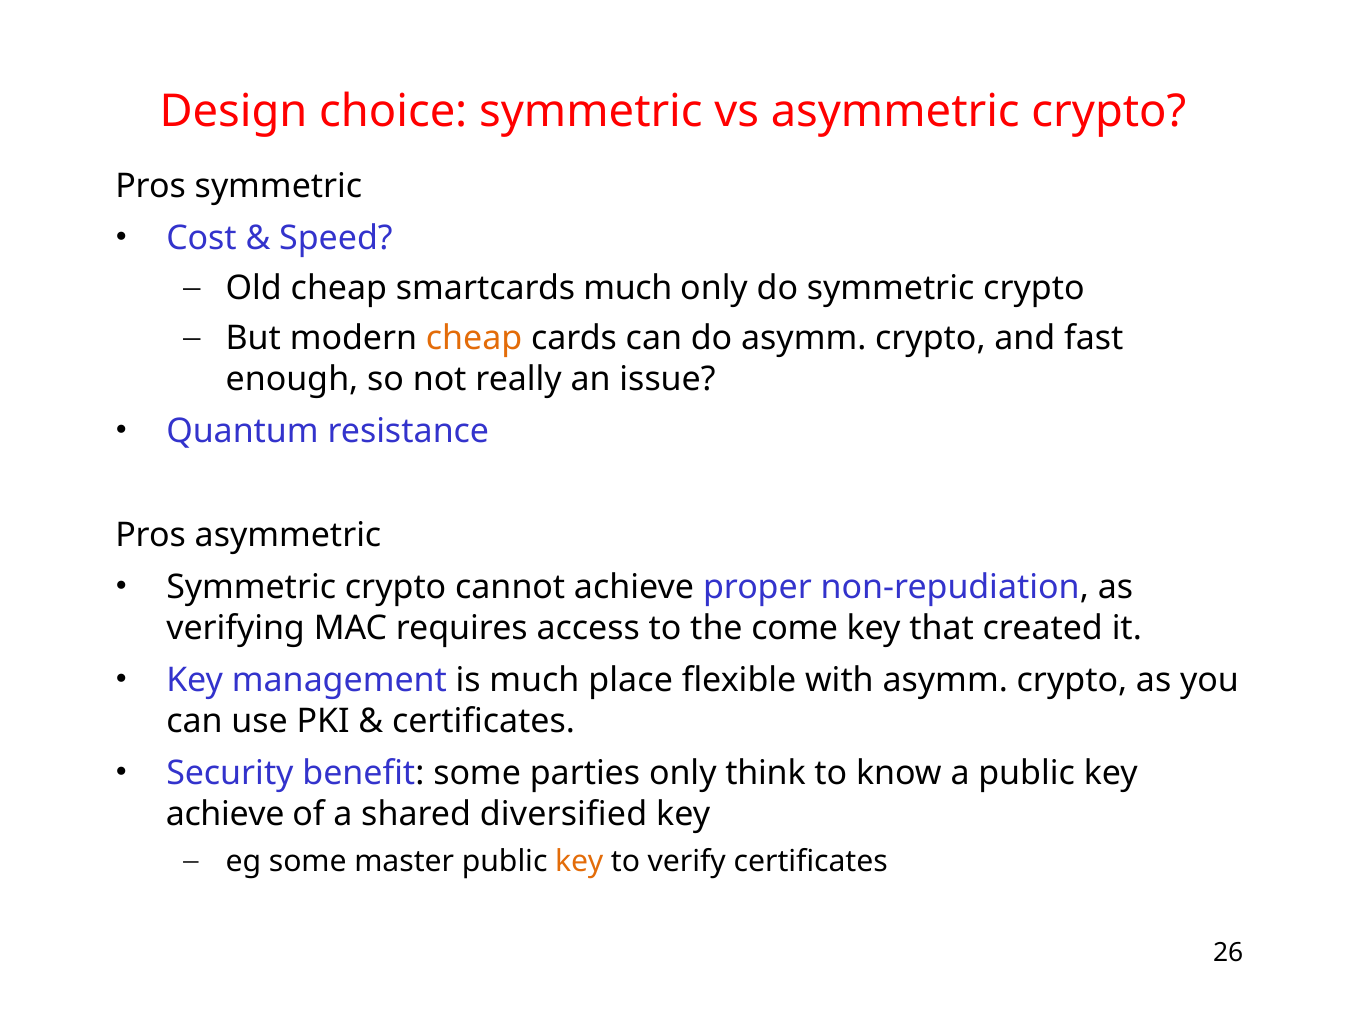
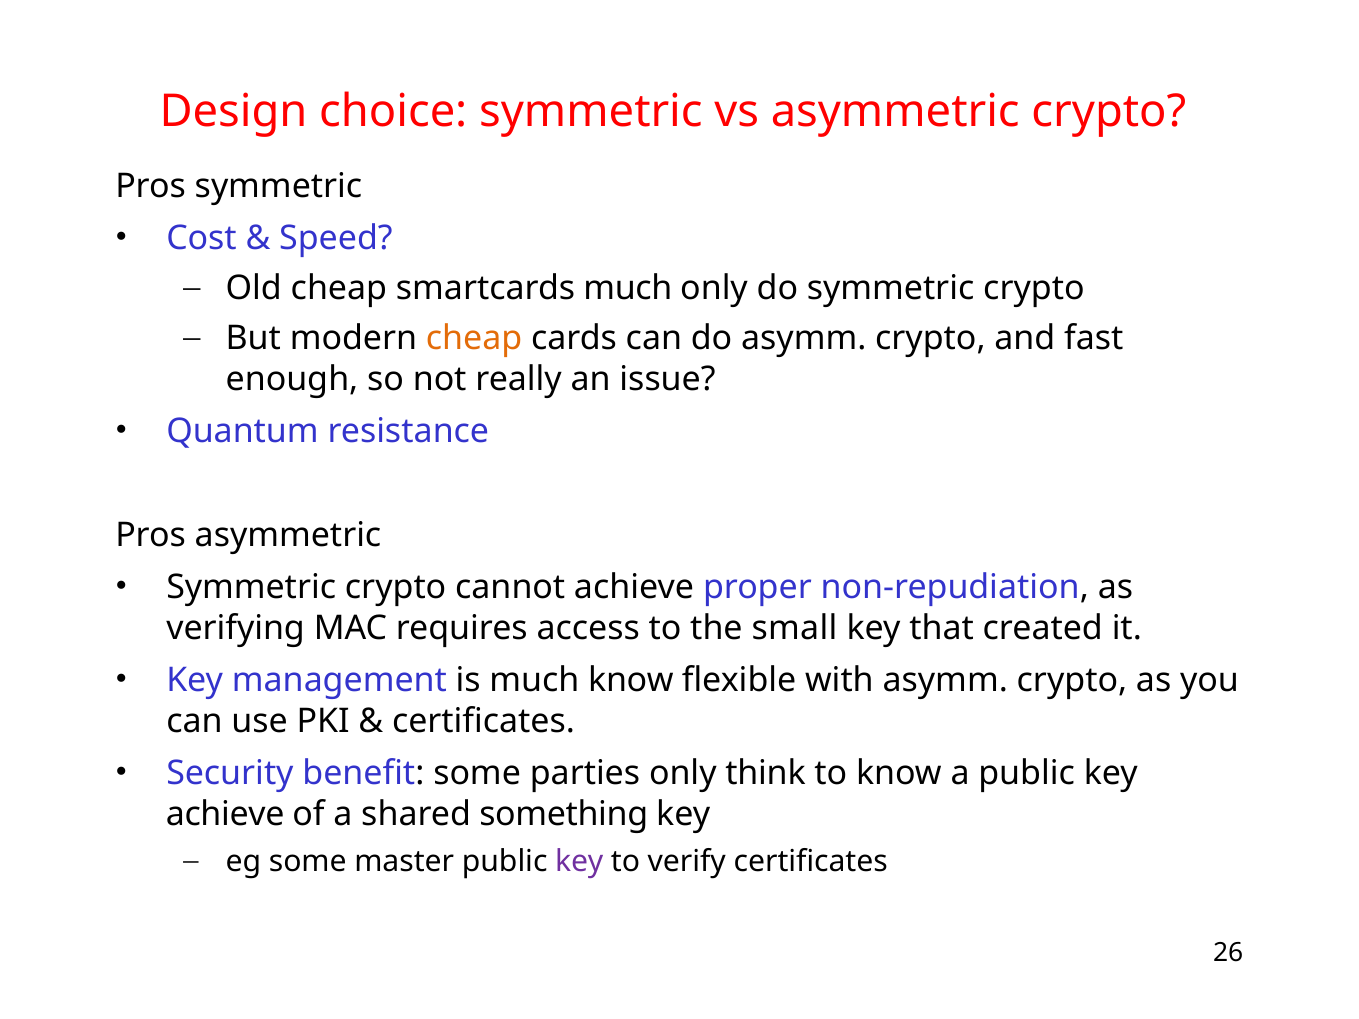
come: come -> small (794, 629)
much place: place -> know (631, 681)
diversified: diversified -> something (564, 814)
key colour: orange -> purple (579, 862)
